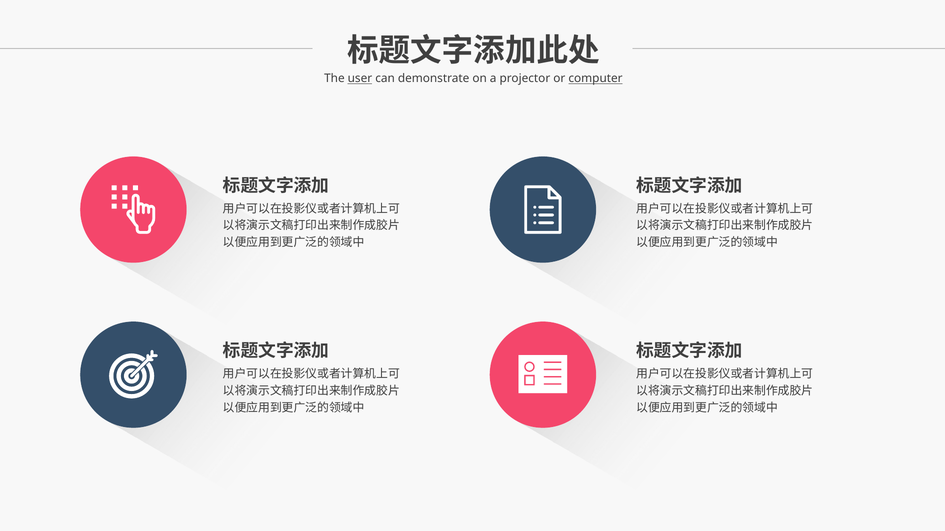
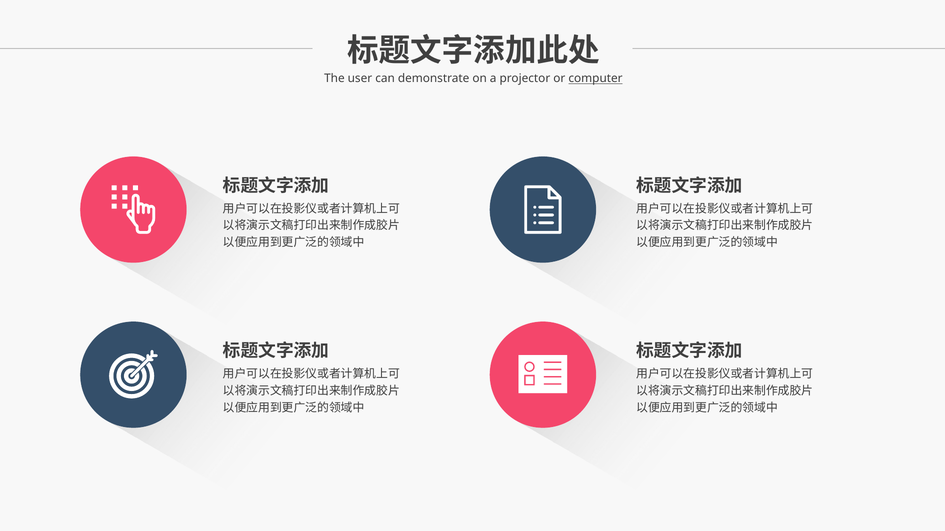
user underline: present -> none (360, 79)
